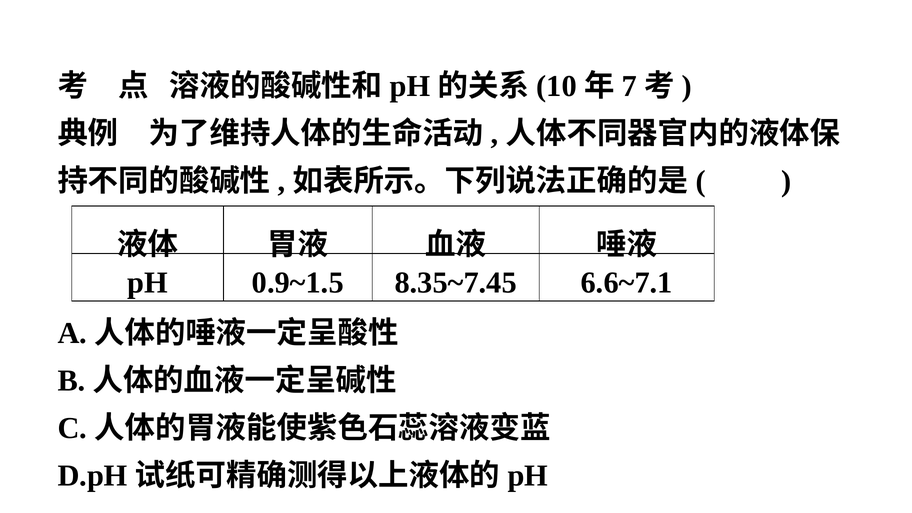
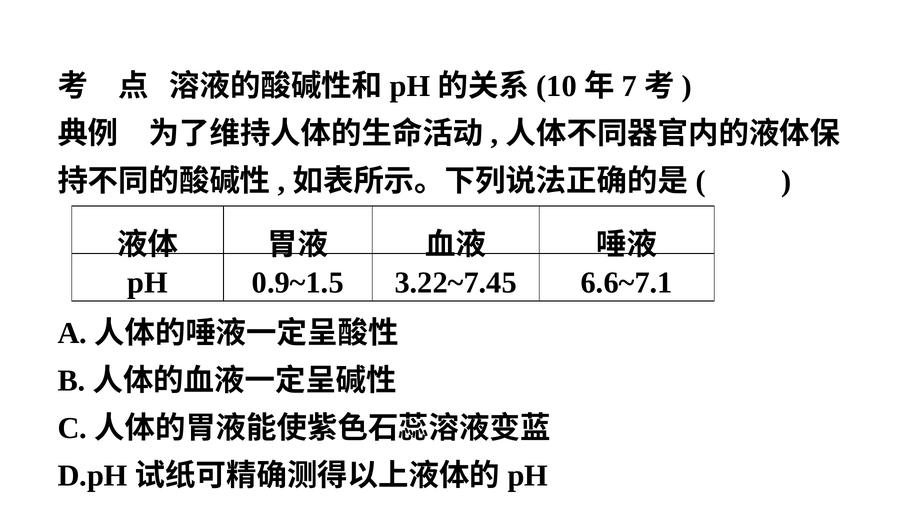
8.35~7.45: 8.35~7.45 -> 3.22~7.45 (456, 283)
